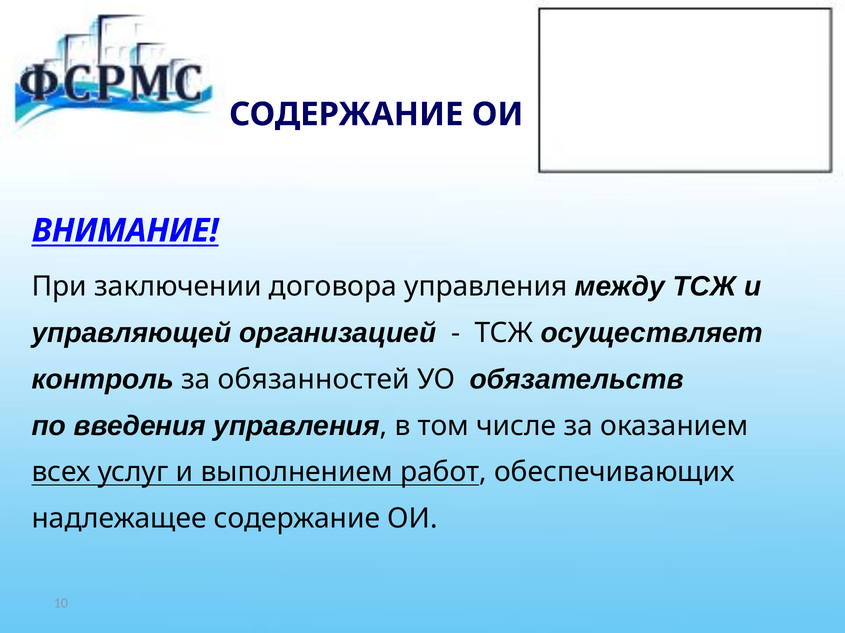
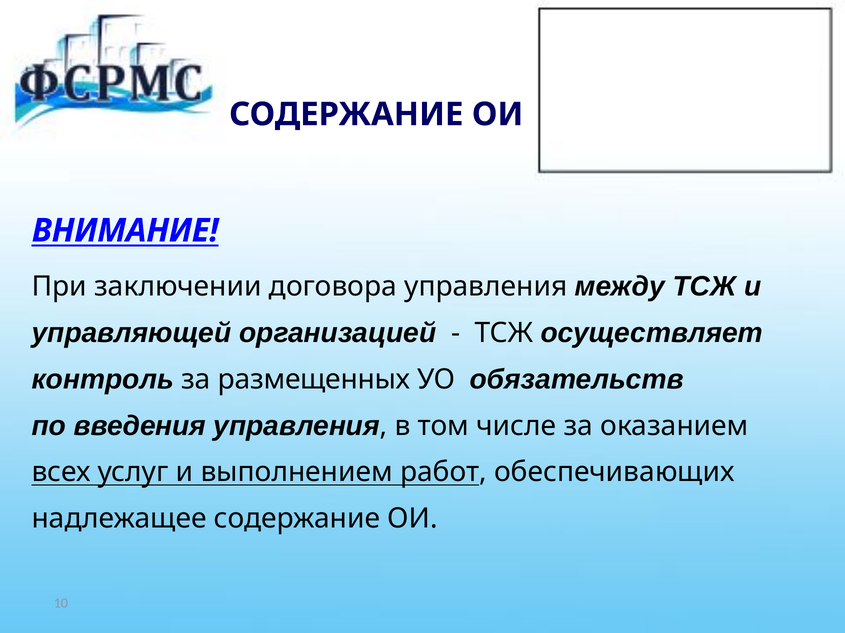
обязанностей: обязанностей -> размещенных (314, 380)
